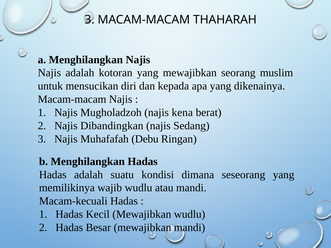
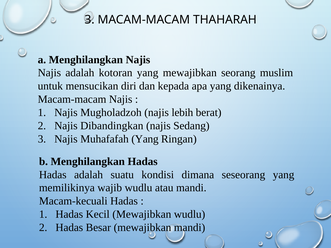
kena: kena -> lebih (182, 113)
Muhafafah Debu: Debu -> Yang (145, 139)
